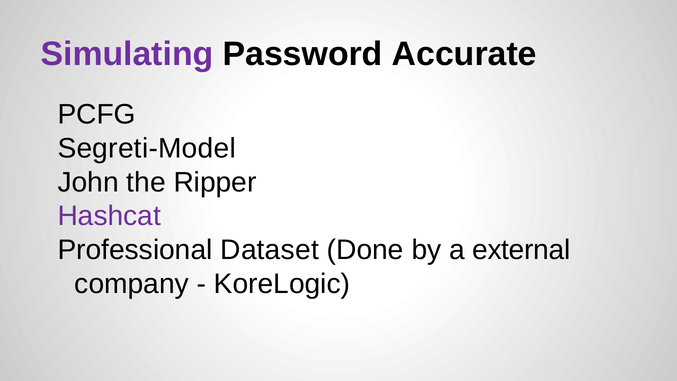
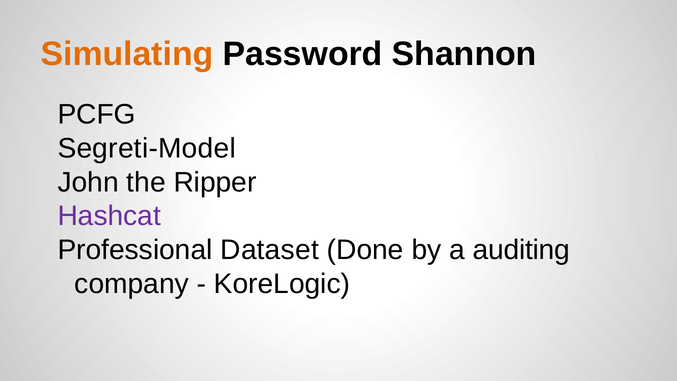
Simulating colour: purple -> orange (127, 54)
Accurate: Accurate -> Shannon (464, 54)
external: external -> auditing (521, 250)
